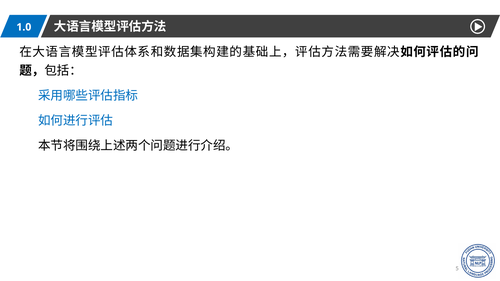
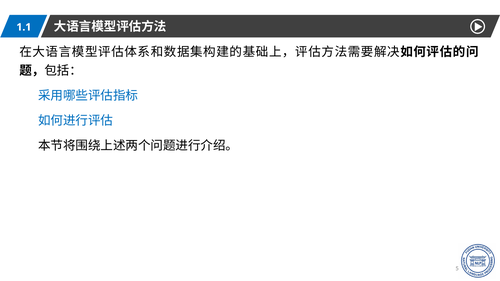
1.0: 1.0 -> 1.1 (24, 27)
